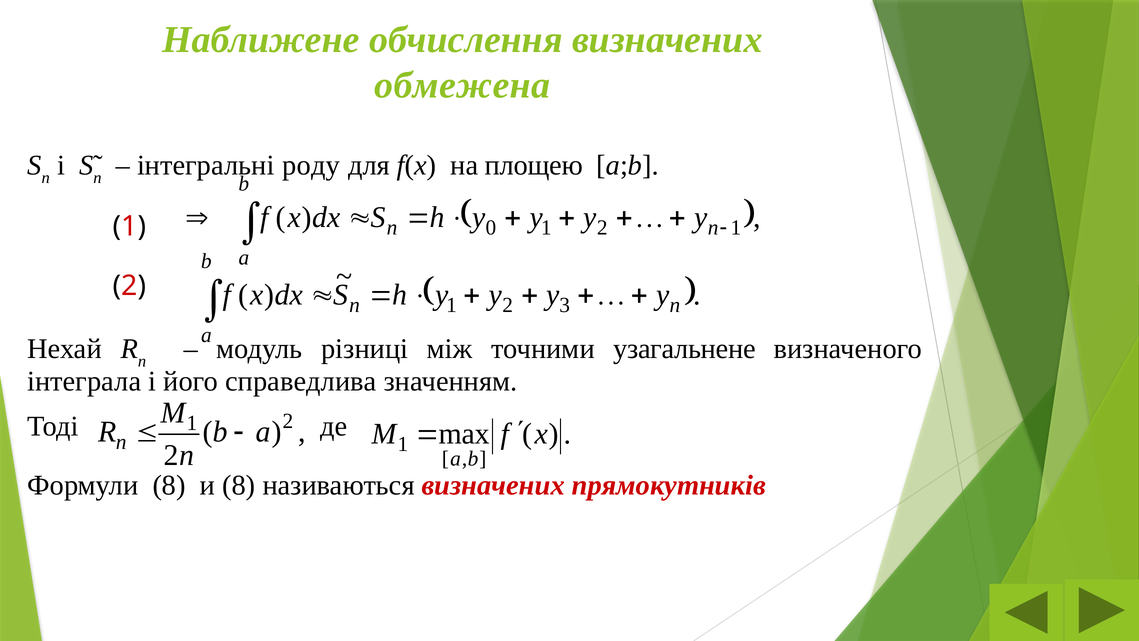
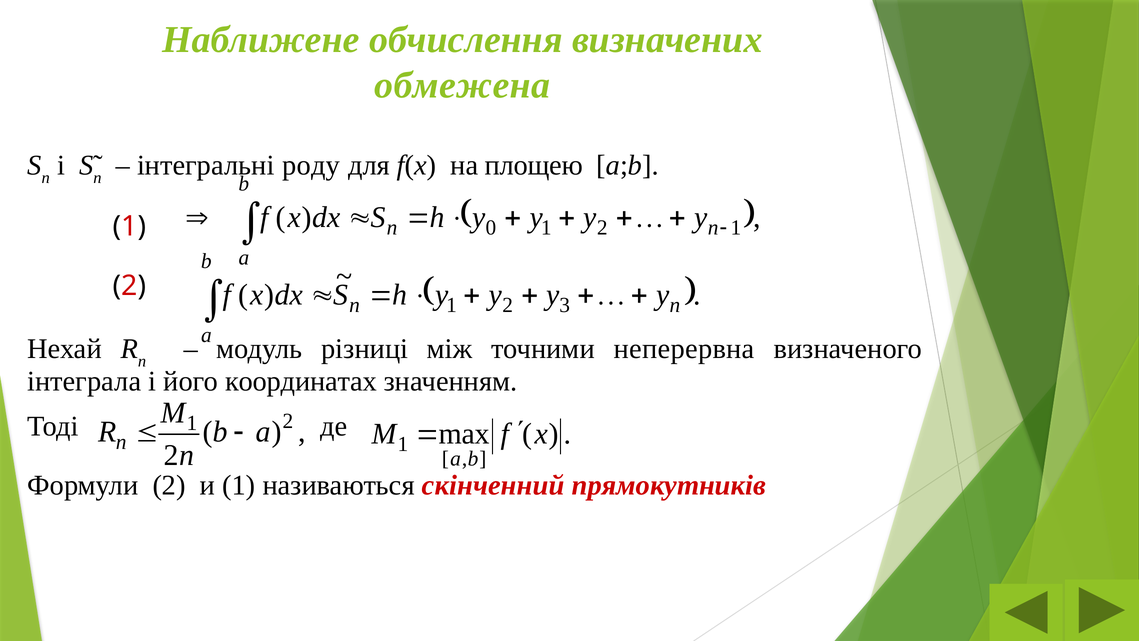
узагальнене: узагальнене -> неперервна (684, 349)
справедлива: справедлива -> координатах (301, 381)
Формули 8: 8 -> 2 (169, 485)
и 8: 8 -> 1 (239, 485)
називаються визначених: визначених -> скінченний (493, 485)
